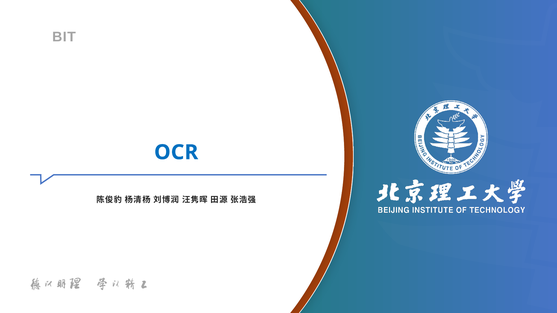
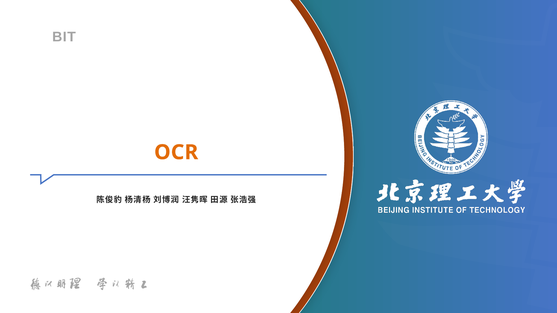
OCR colour: blue -> orange (176, 152)
